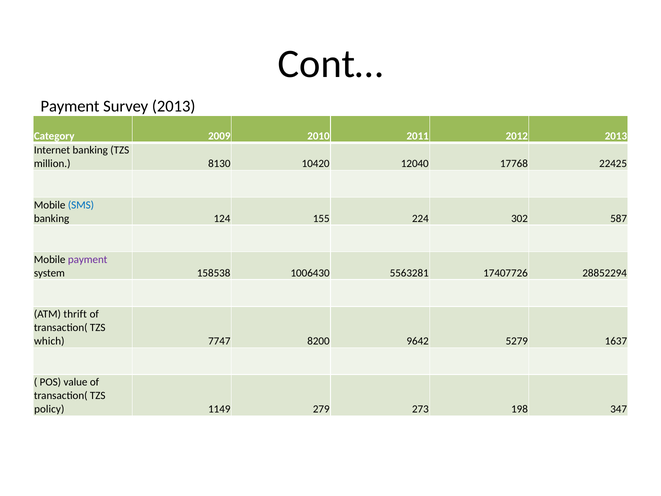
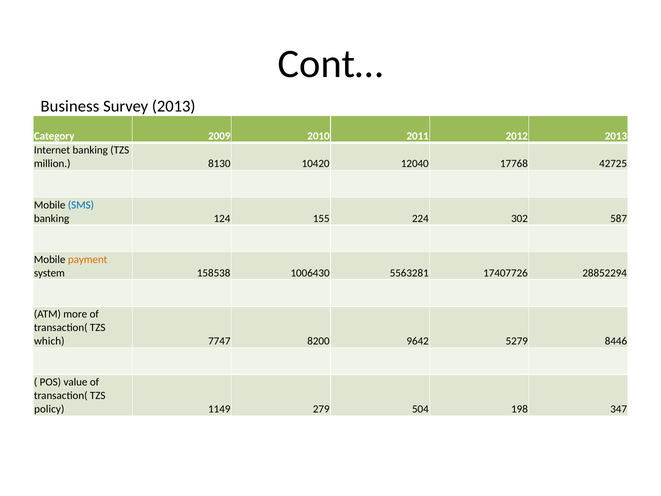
Payment: Payment -> Business (70, 106)
22425: 22425 -> 42725 (613, 164)
payment colour: purple -> orange (88, 259)
thrift: thrift -> more (75, 314)
1637: 1637 -> 8446 (616, 341)
273: 273 -> 504 (420, 409)
